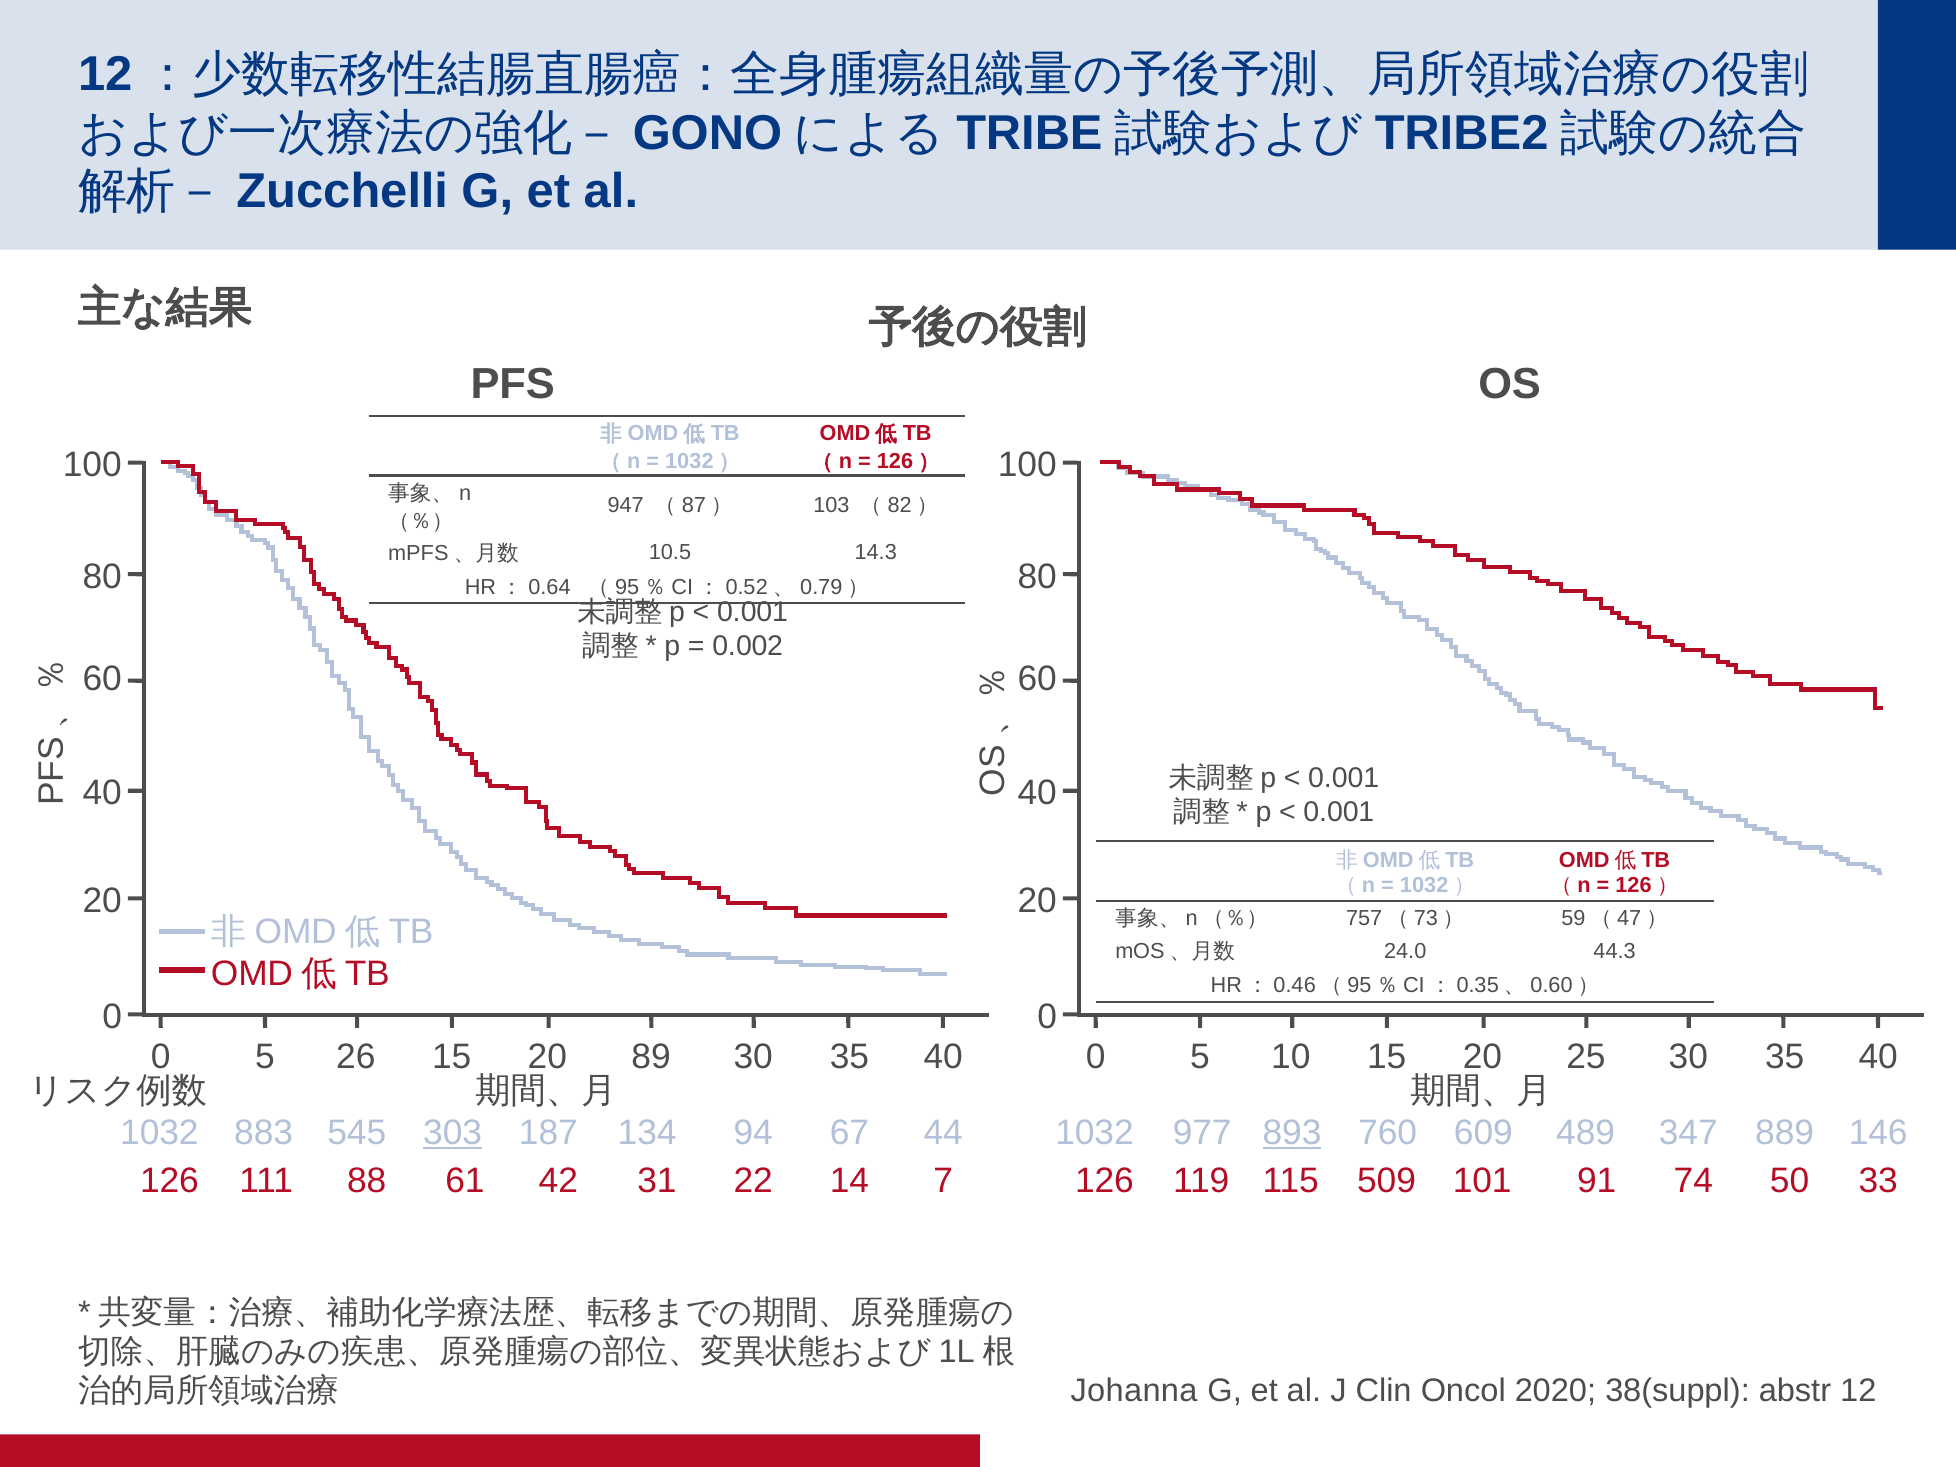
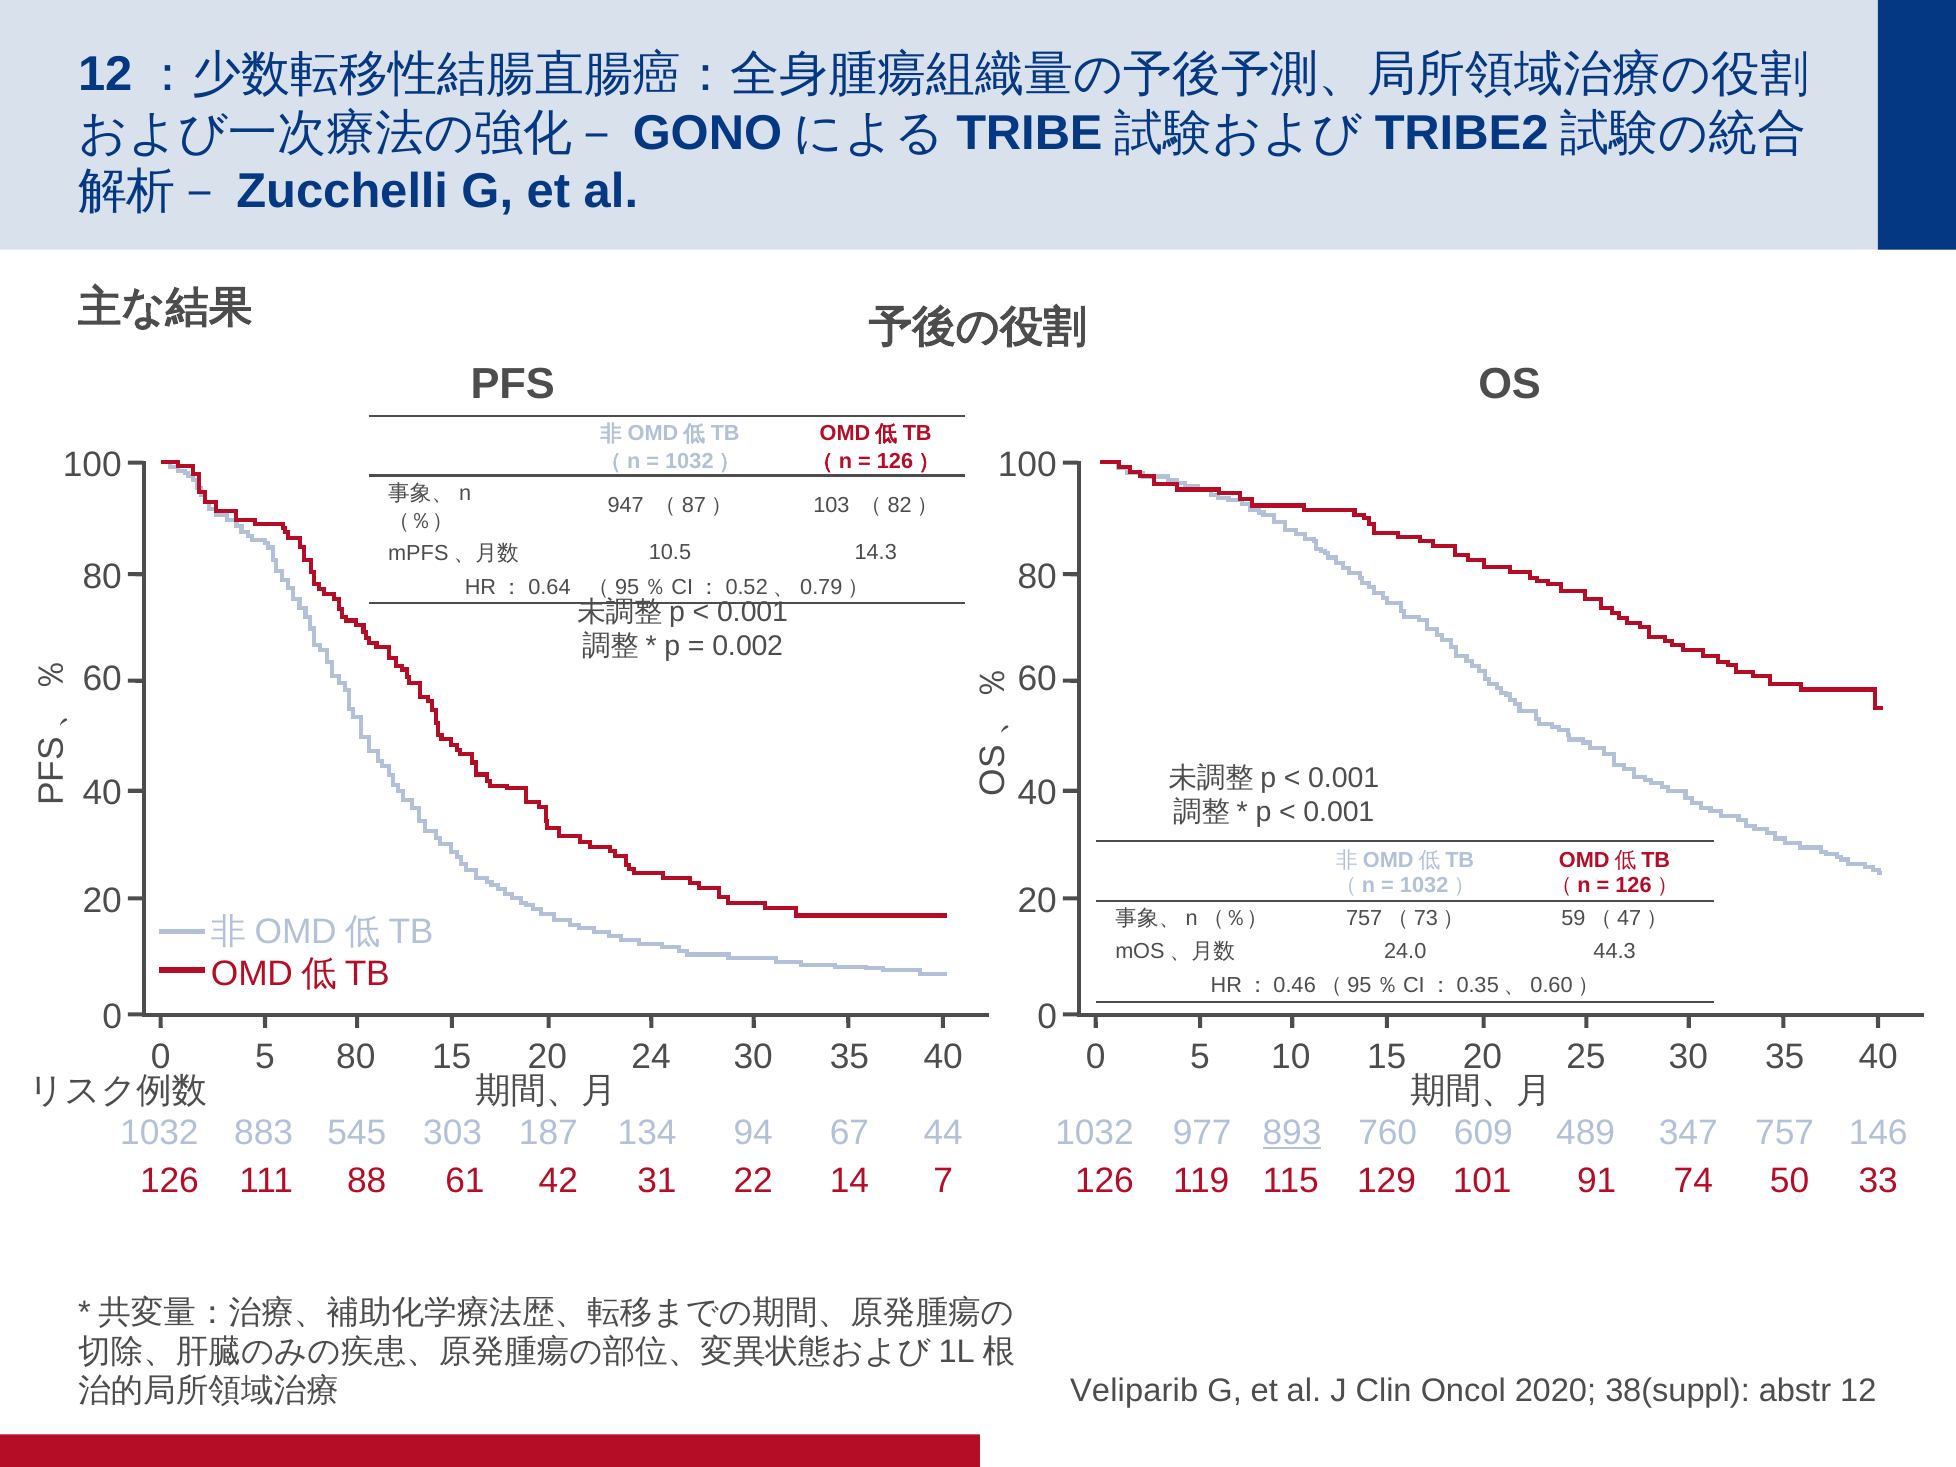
5 26: 26 -> 80 (356, 1057)
89: 89 -> 24 (651, 1057)
303 underline: present -> none (453, 1133)
889: 889 -> 757 (1785, 1133)
509: 509 -> 129 (1387, 1180)
Johanna: Johanna -> Veliparib (1134, 1391)
